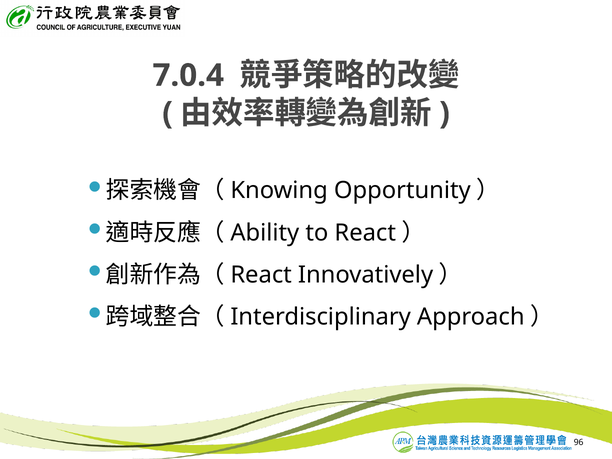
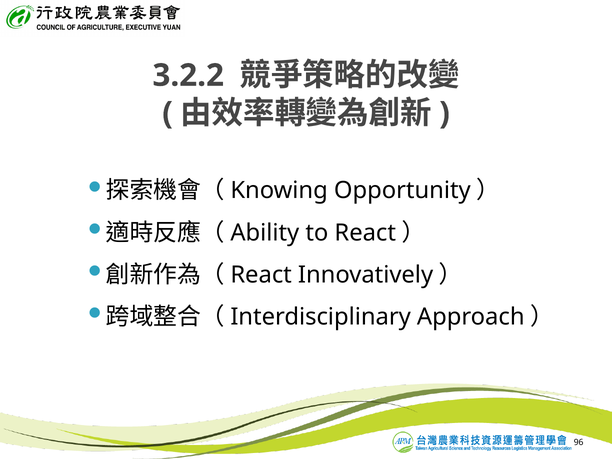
7.0.4: 7.0.4 -> 3.2.2 (188, 75)
